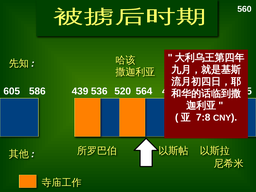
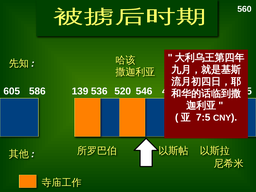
439: 439 -> 139 (80, 91)
564: 564 -> 546 (144, 91)
7:8: 7:8 -> 7:5 (203, 117)
